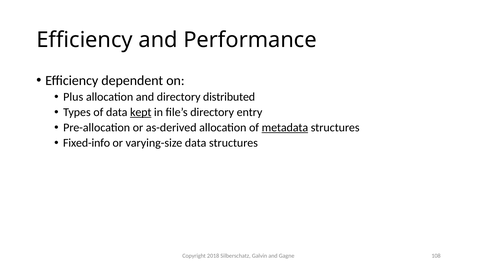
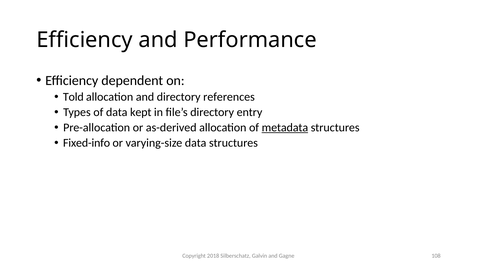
Plus: Plus -> Told (73, 97)
distributed: distributed -> references (229, 97)
kept underline: present -> none (141, 112)
